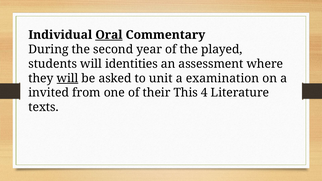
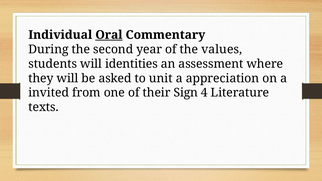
played: played -> values (222, 49)
will underline: present -> none (68, 78)
examination: examination -> appreciation (223, 78)
This: This -> Sign (186, 93)
